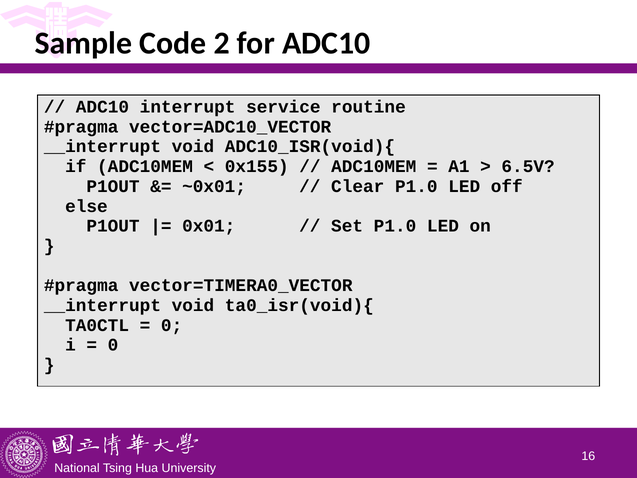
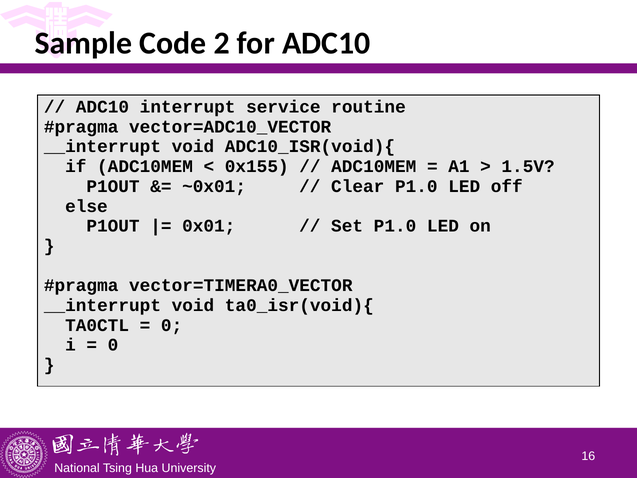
6.5V: 6.5V -> 1.5V (528, 166)
